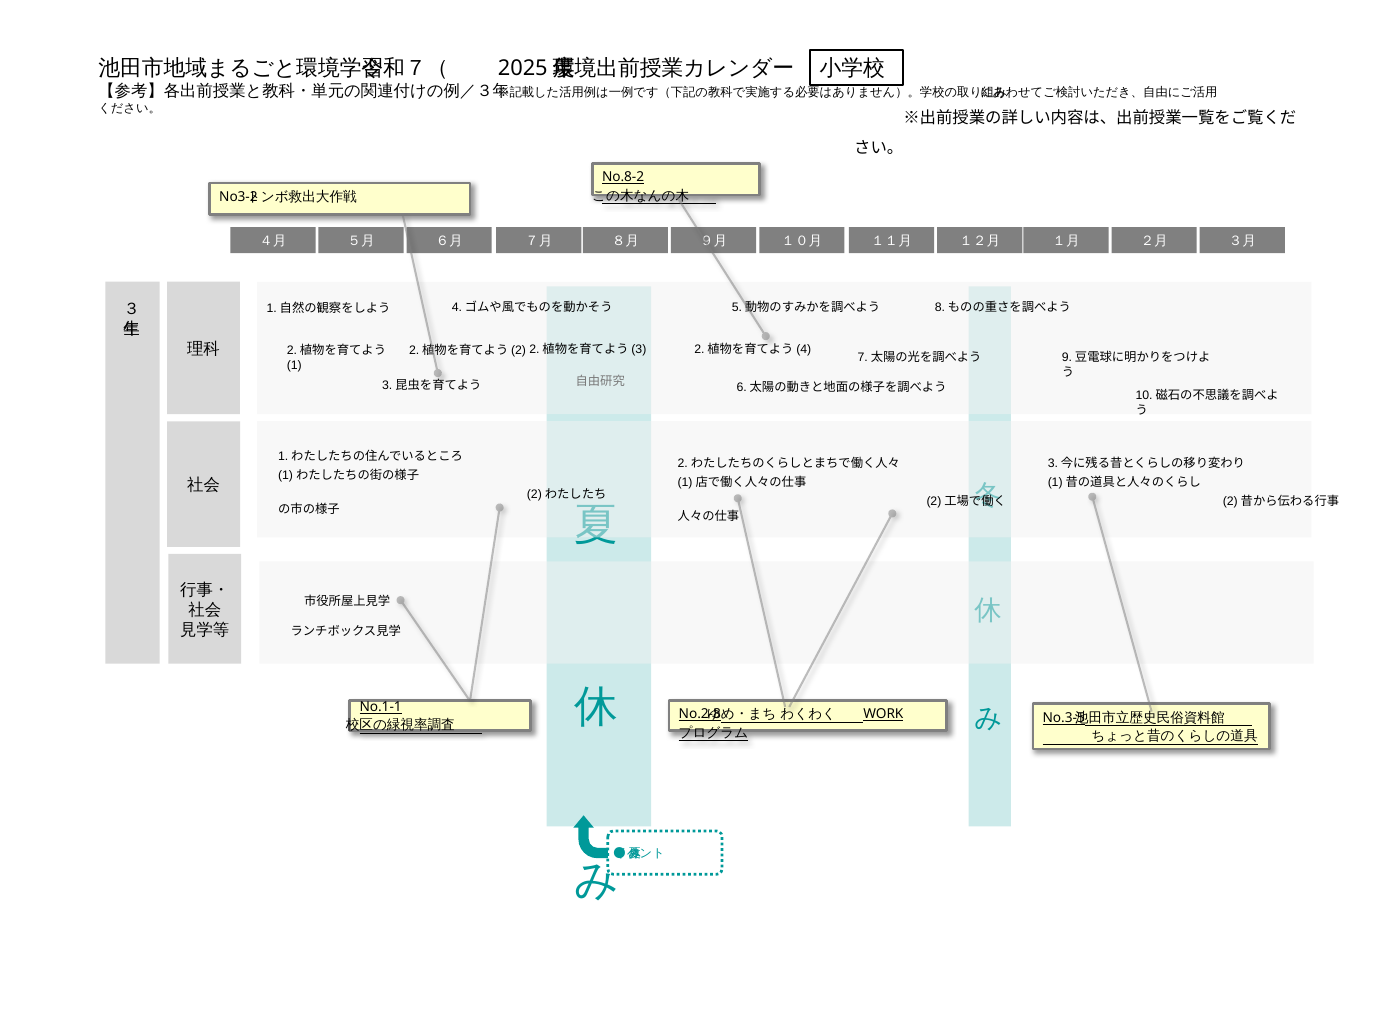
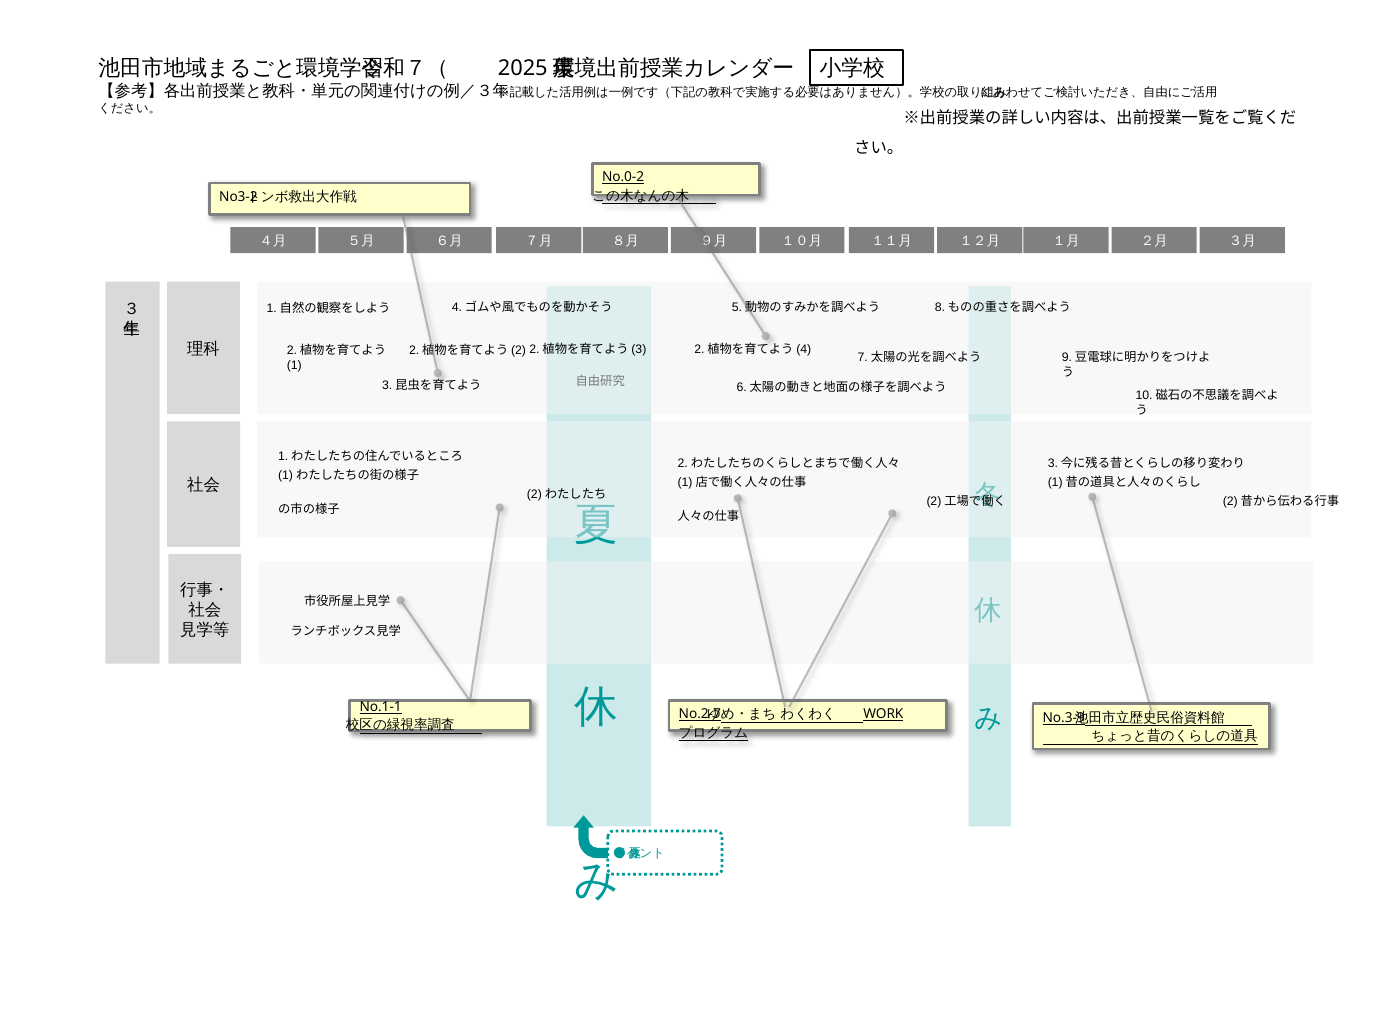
No.8-2: No.8-2 -> No.0-2 (623, 177)
No.2-8: No.2-8 -> No.2-7 (700, 714)
No.3-5: No.3-5 -> No.3-9 (1064, 718)
